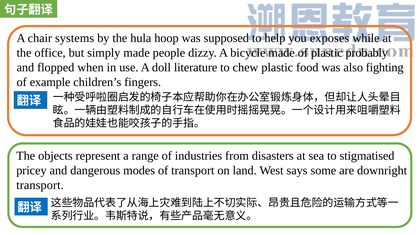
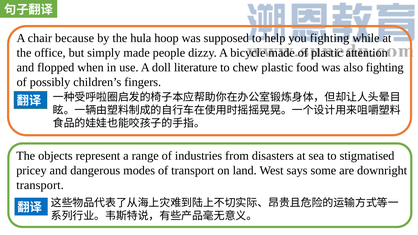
systems: systems -> because (75, 38)
you exposes: exposes -> fighting (330, 38)
probably: probably -> attention (367, 53)
example: example -> possibly (50, 82)
